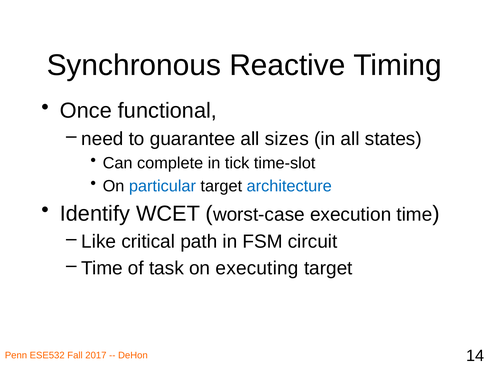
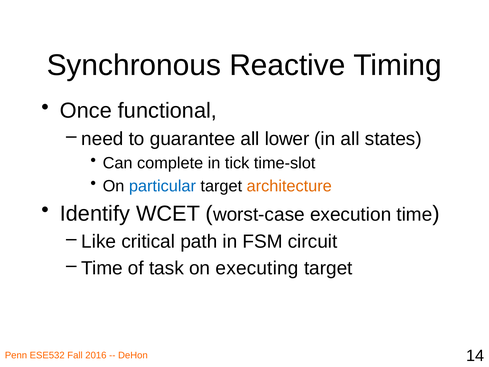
sizes: sizes -> lower (287, 139)
architecture colour: blue -> orange (289, 186)
2017: 2017 -> 2016 (96, 355)
